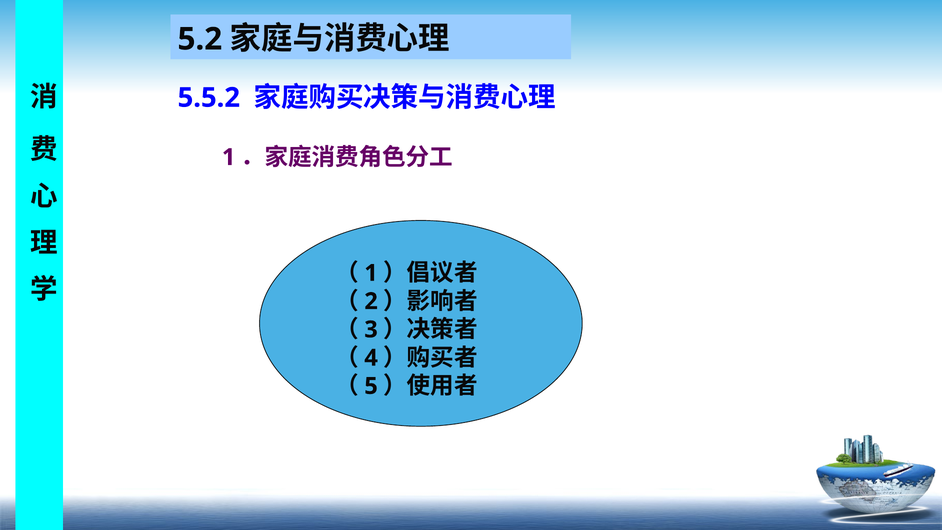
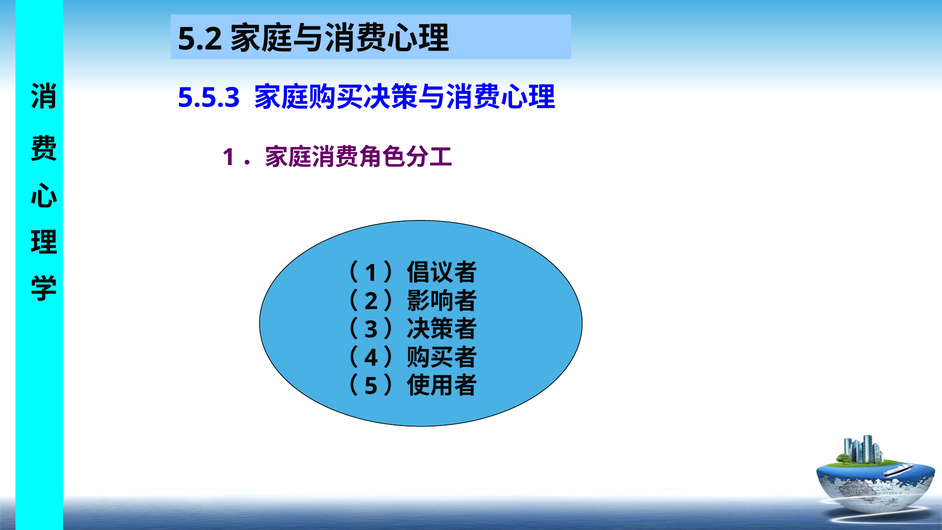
5.5.2: 5.5.2 -> 5.5.3 (209, 98)
